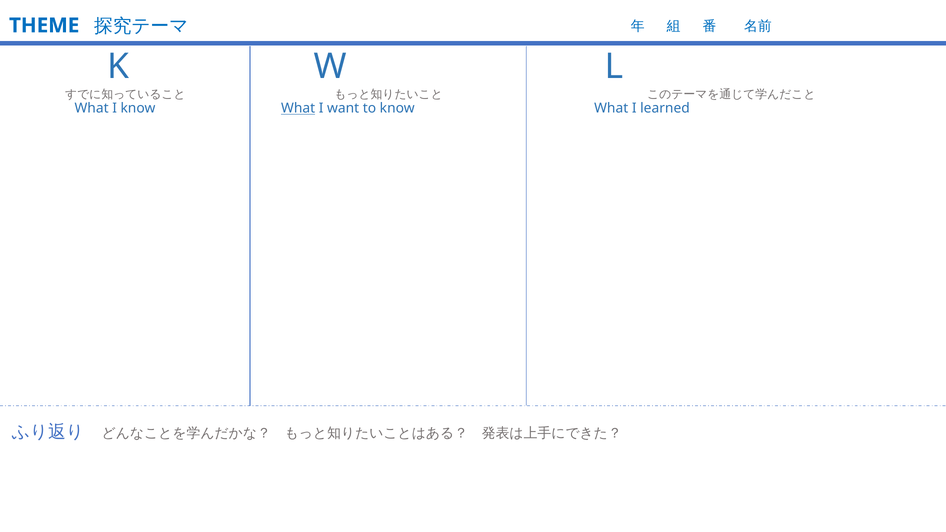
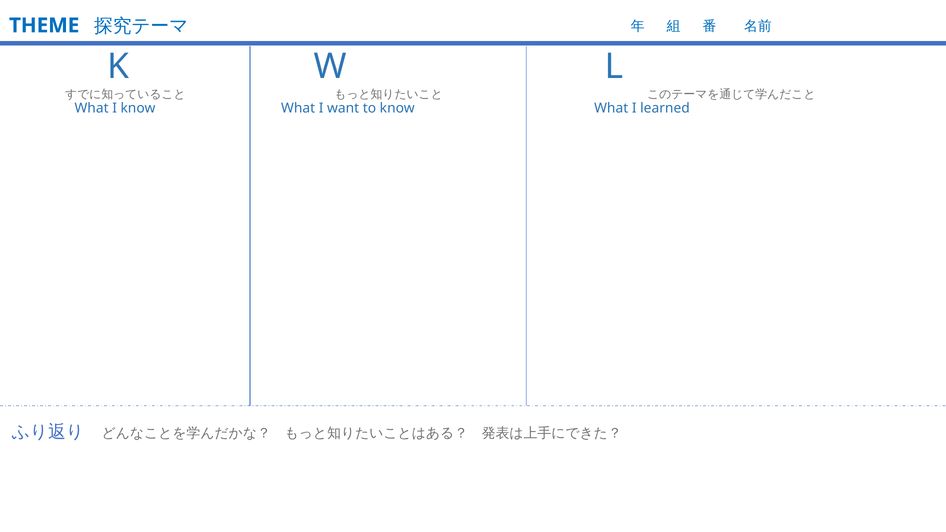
What underline: present -> none (298, 108)
